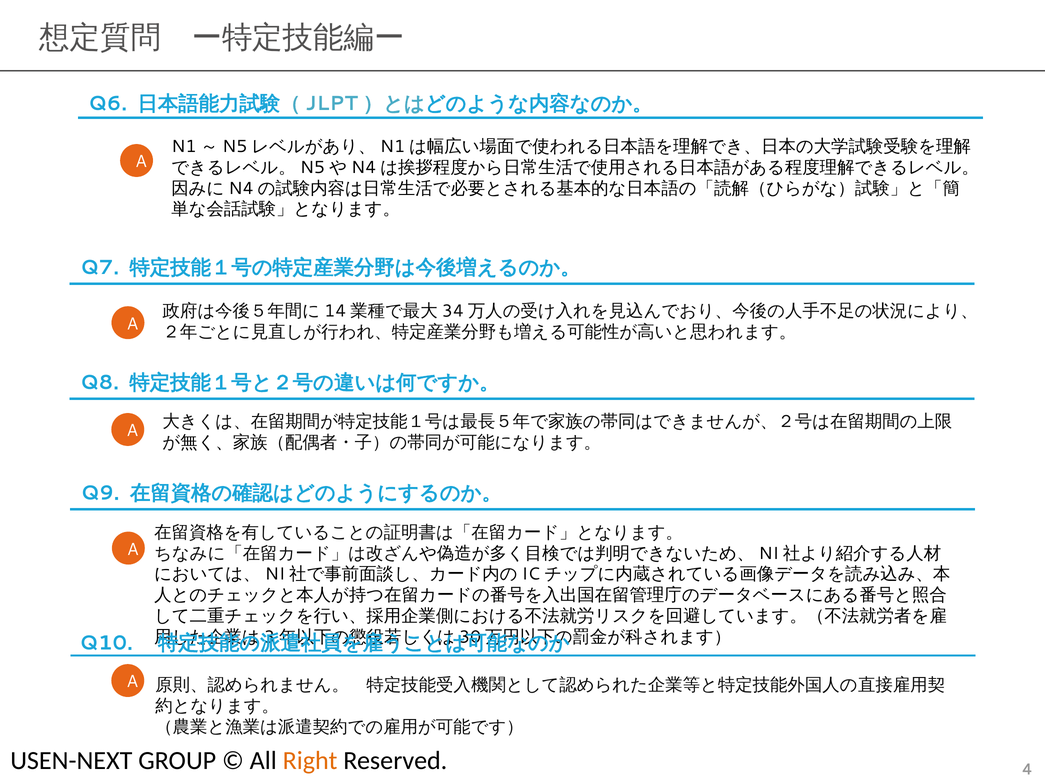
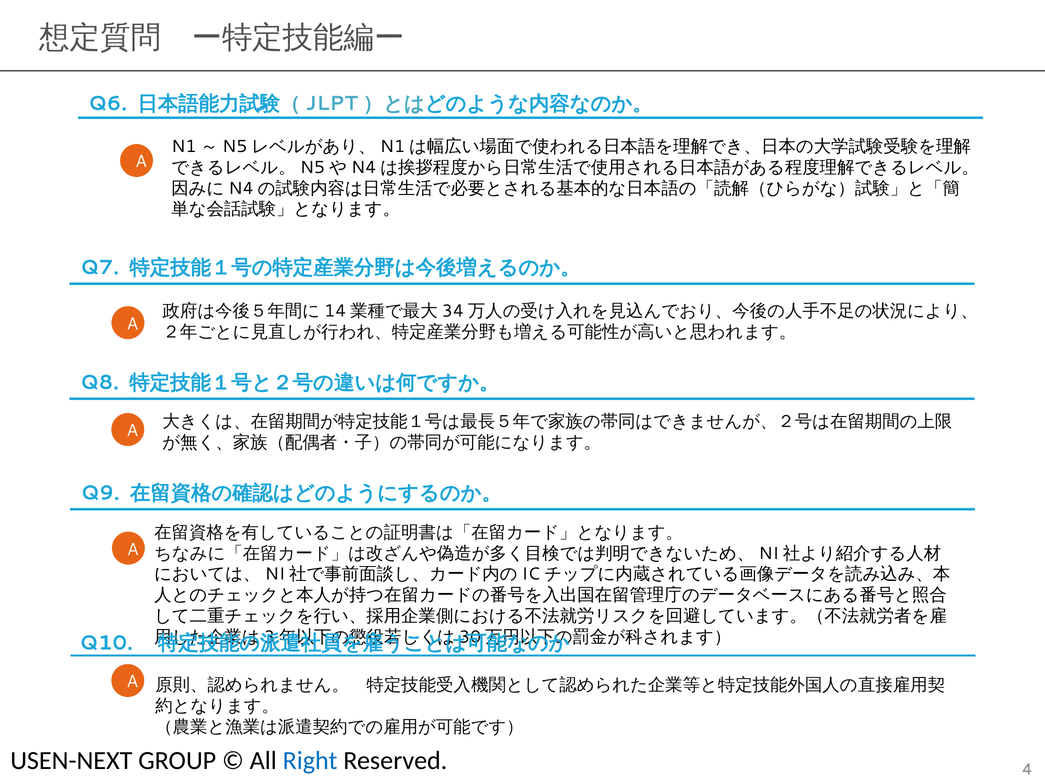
Right colour: orange -> blue (310, 760)
